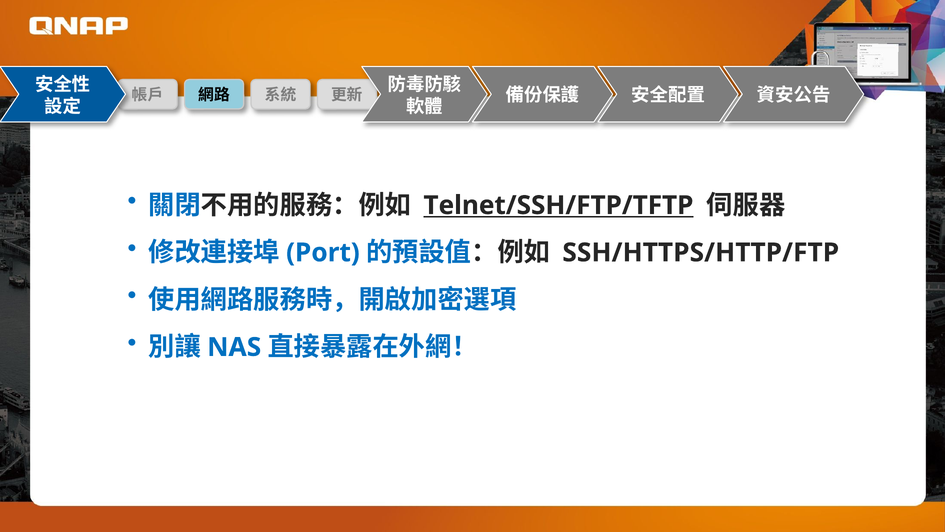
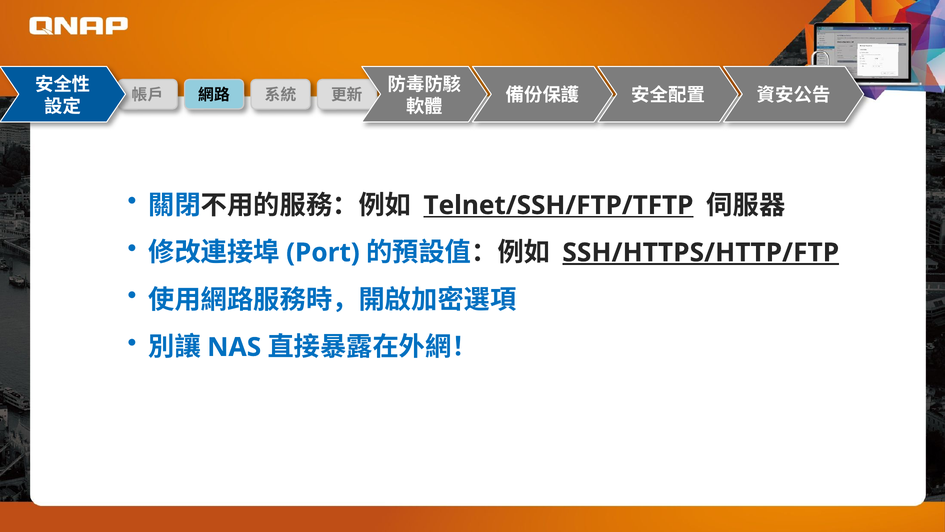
SSH/HTTPS/HTTP/FTP underline: none -> present (701, 252)
